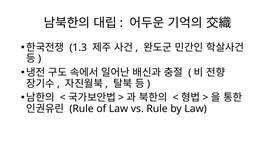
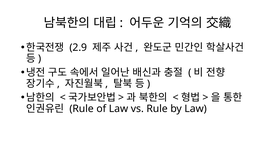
1.3: 1.3 -> 2.9 (78, 48)
